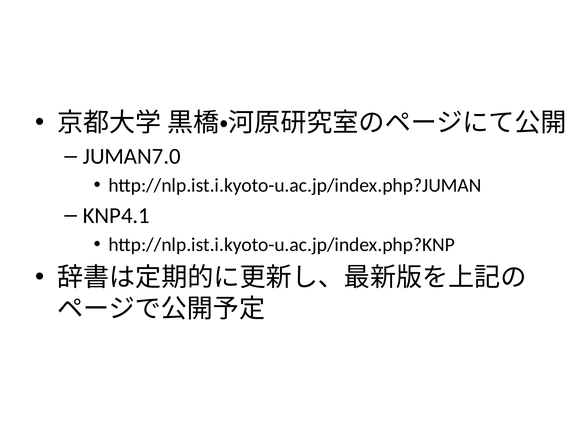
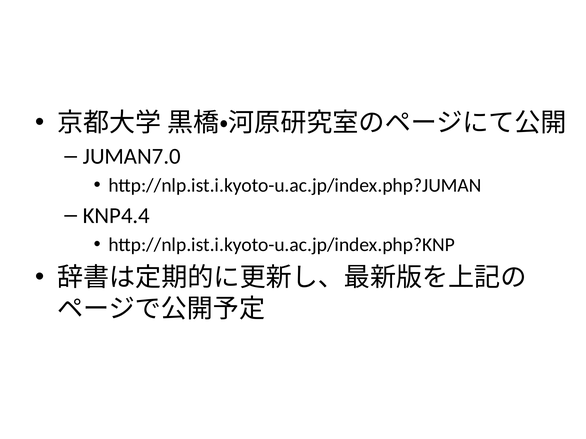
KNP4.1: KNP4.1 -> KNP4.4 (116, 216)
